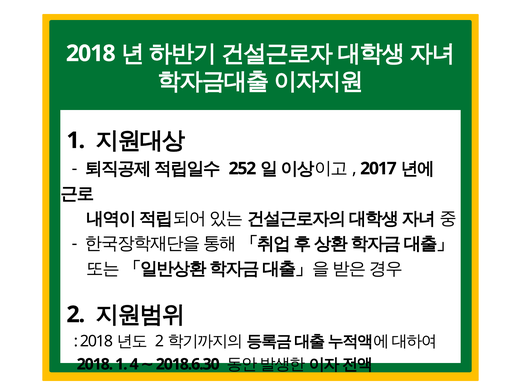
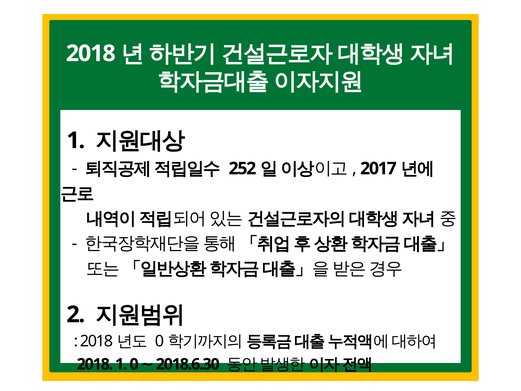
2: 2 -> 0 (159, 341)
1 4: 4 -> 0 (134, 364)
